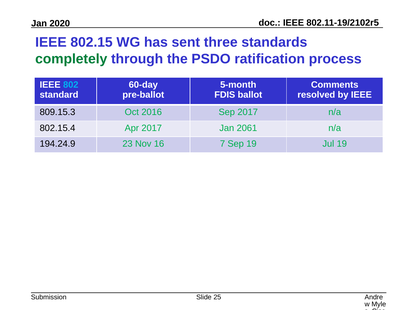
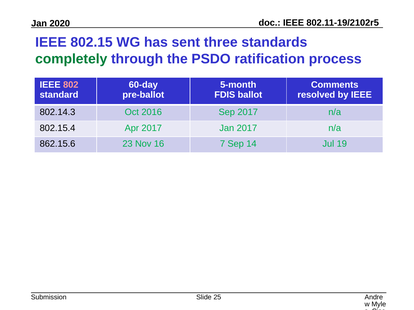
802 colour: light blue -> pink (71, 85)
809.15.3: 809.15.3 -> 802.14.3 (58, 112)
Jan 2061: 2061 -> 2017 (247, 128)
194.24.9: 194.24.9 -> 862.15.6 (58, 144)
Sep 19: 19 -> 14 (251, 144)
